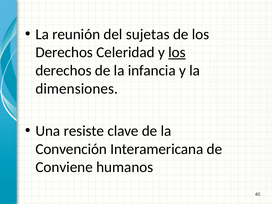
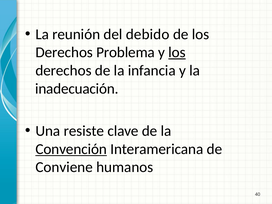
sujetas: sujetas -> debido (148, 34)
Celeridad: Celeridad -> Problema (126, 52)
dimensiones: dimensiones -> inadecuación (77, 89)
Convención underline: none -> present (71, 149)
